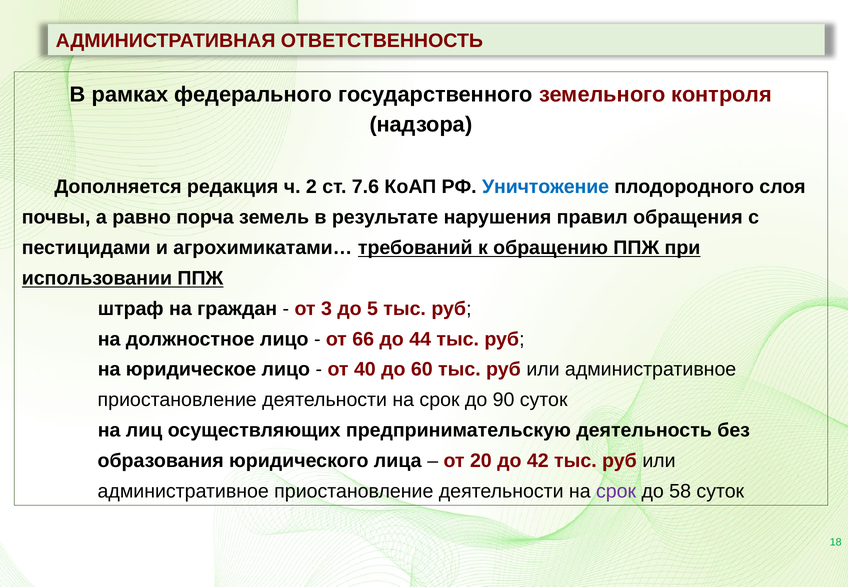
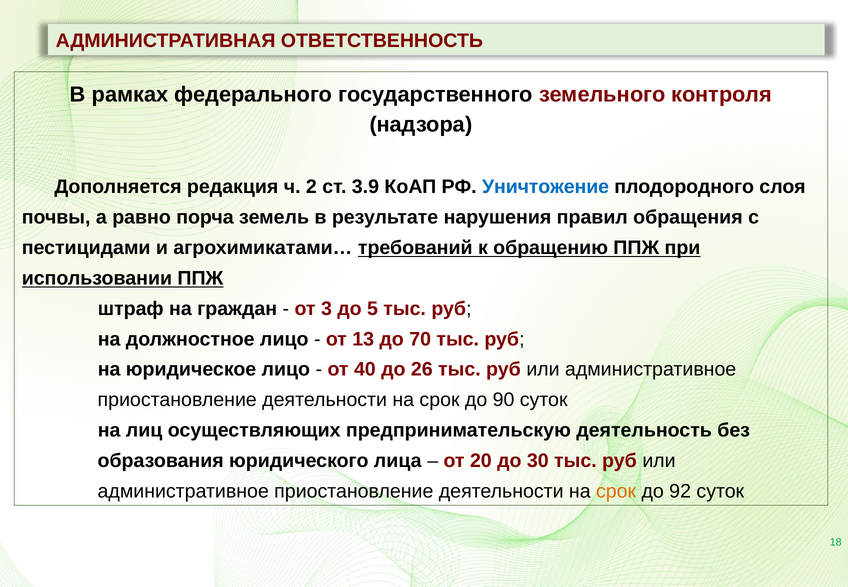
7.6: 7.6 -> 3.9 (365, 187)
66: 66 -> 13 (363, 339)
44: 44 -> 70 (420, 339)
60: 60 -> 26 (422, 370)
42: 42 -> 30 (538, 461)
срок colour: purple -> orange (616, 491)
58: 58 -> 92 (680, 491)
